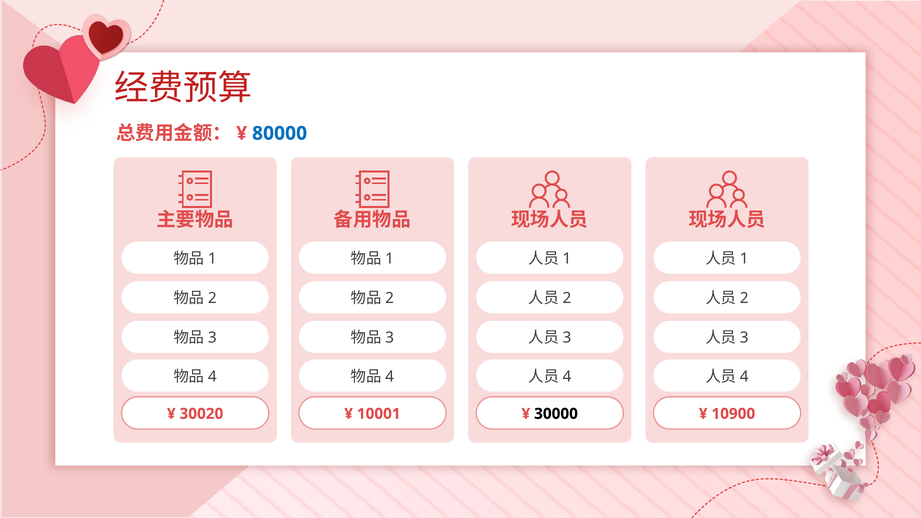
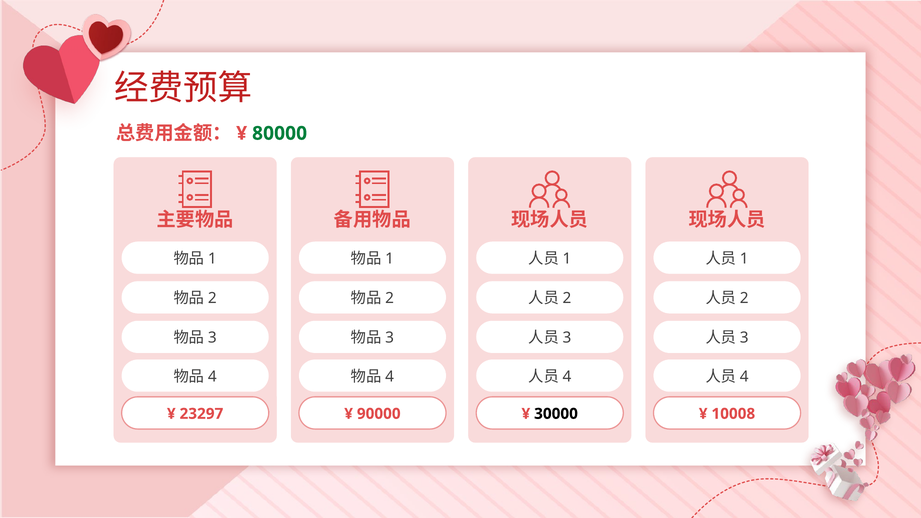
80000 colour: blue -> green (280, 133)
30020: 30020 -> 23297 (201, 414)
10001: 10001 -> 90000 (379, 414)
10900: 10900 -> 10008 (733, 414)
